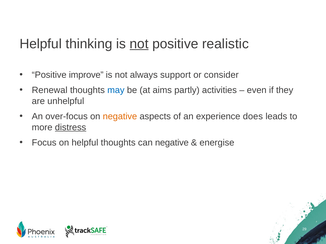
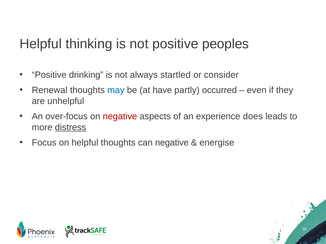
not underline: present -> none (139, 44)
realistic: realistic -> peoples (226, 44)
improve: improve -> drinking (86, 75)
support: support -> startled (176, 75)
aims: aims -> have (162, 90)
activities: activities -> occurred (219, 90)
negative colour: orange -> red (120, 117)
